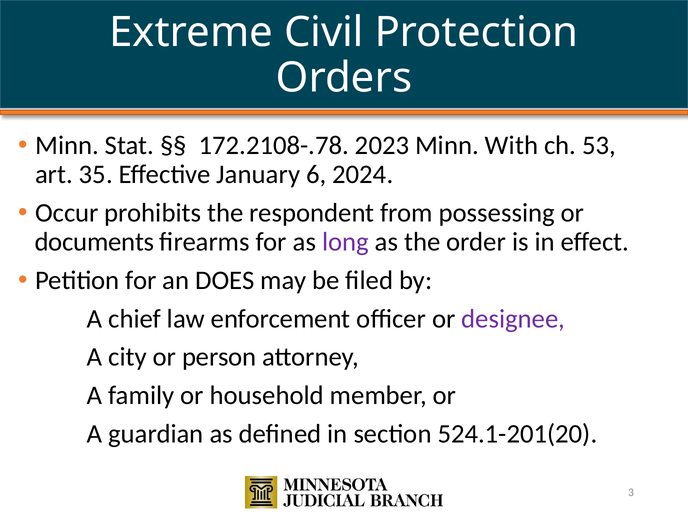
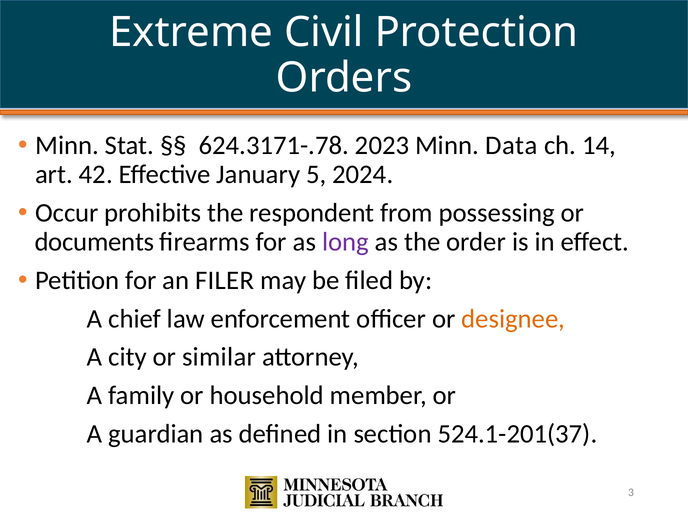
172.2108-.78: 172.2108-.78 -> 624.3171-.78 (274, 146)
With: With -> Data (511, 146)
53: 53 -> 14 (599, 146)
35: 35 -> 42 (96, 174)
6: 6 -> 5 (316, 174)
DOES: DOES -> FILER (225, 280)
designee colour: purple -> orange (513, 319)
person: person -> similar (219, 357)
524.1-201(20: 524.1-201(20 -> 524.1-201(37 (517, 434)
